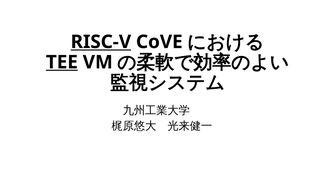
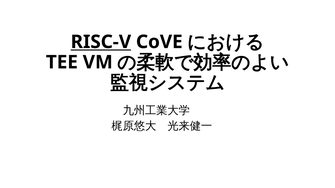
TEE underline: present -> none (62, 62)
